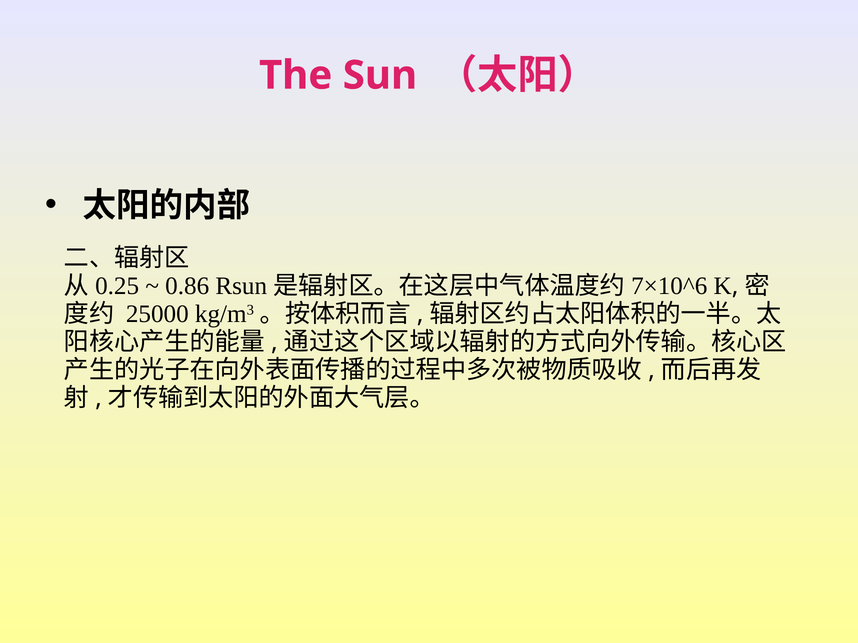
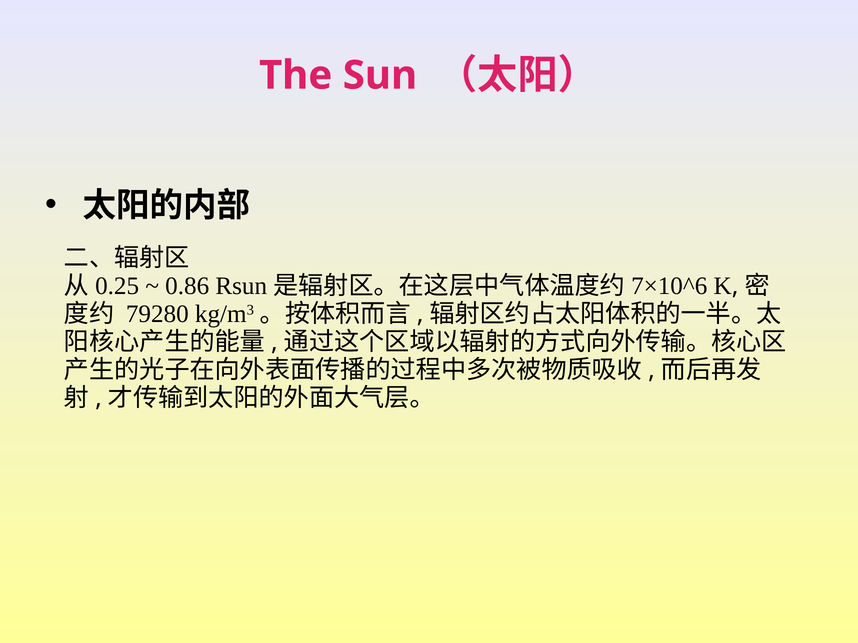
25000: 25000 -> 79280 (157, 314)
